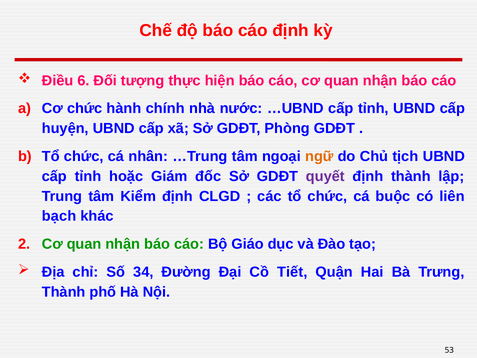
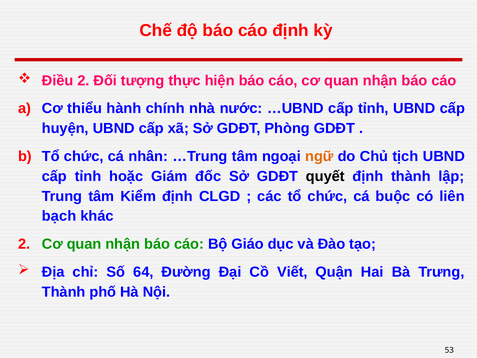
Điều 6: 6 -> 2 (83, 81)
Cơ chức: chức -> thiểu (85, 108)
quyết colour: purple -> black (325, 176)
34: 34 -> 64 (143, 272)
Tiết: Tiết -> Viết (292, 272)
